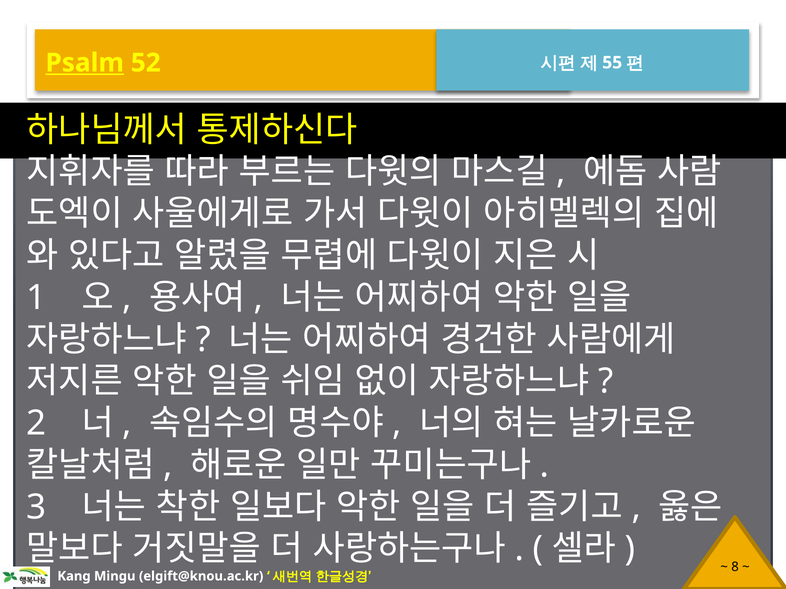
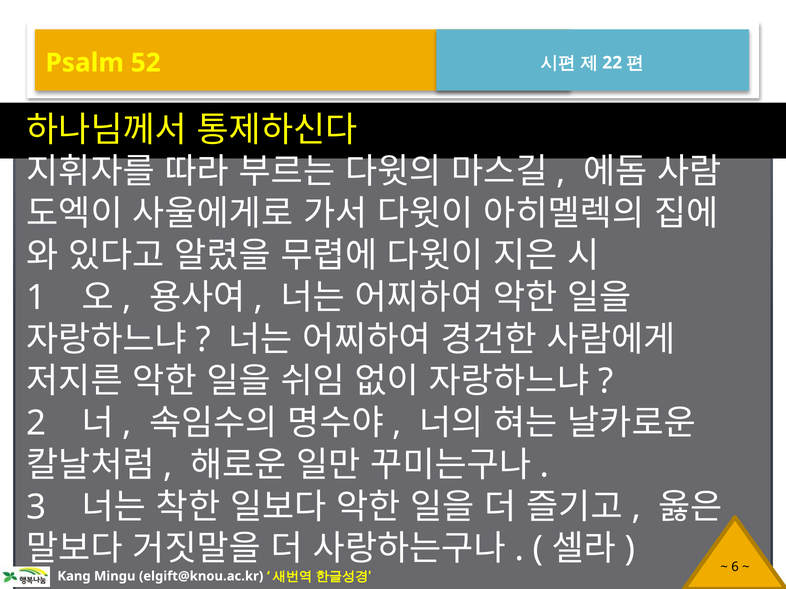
Psalm underline: present -> none (85, 63)
55: 55 -> 22 (612, 63)
8: 8 -> 6 (735, 567)
